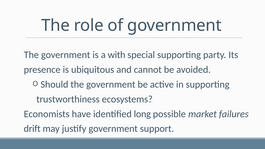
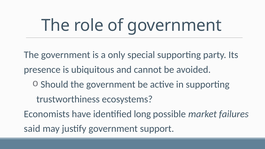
with: with -> only (117, 55)
drift: drift -> said (32, 129)
